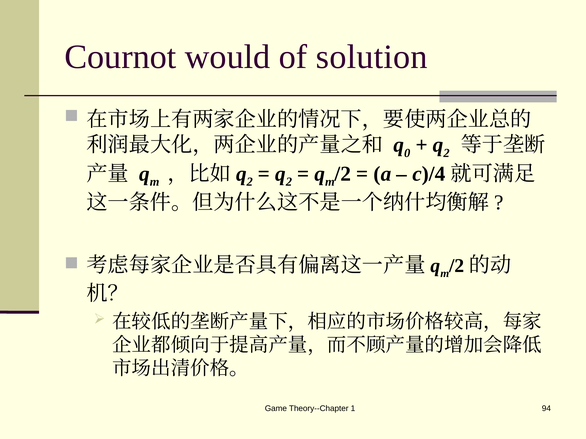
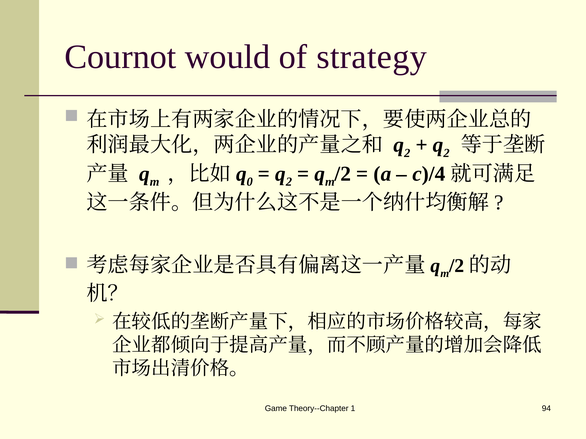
solution: solution -> strategy (372, 57)
0: 0 -> 2 (407, 153)
2: 2 -> 0 (250, 182)
